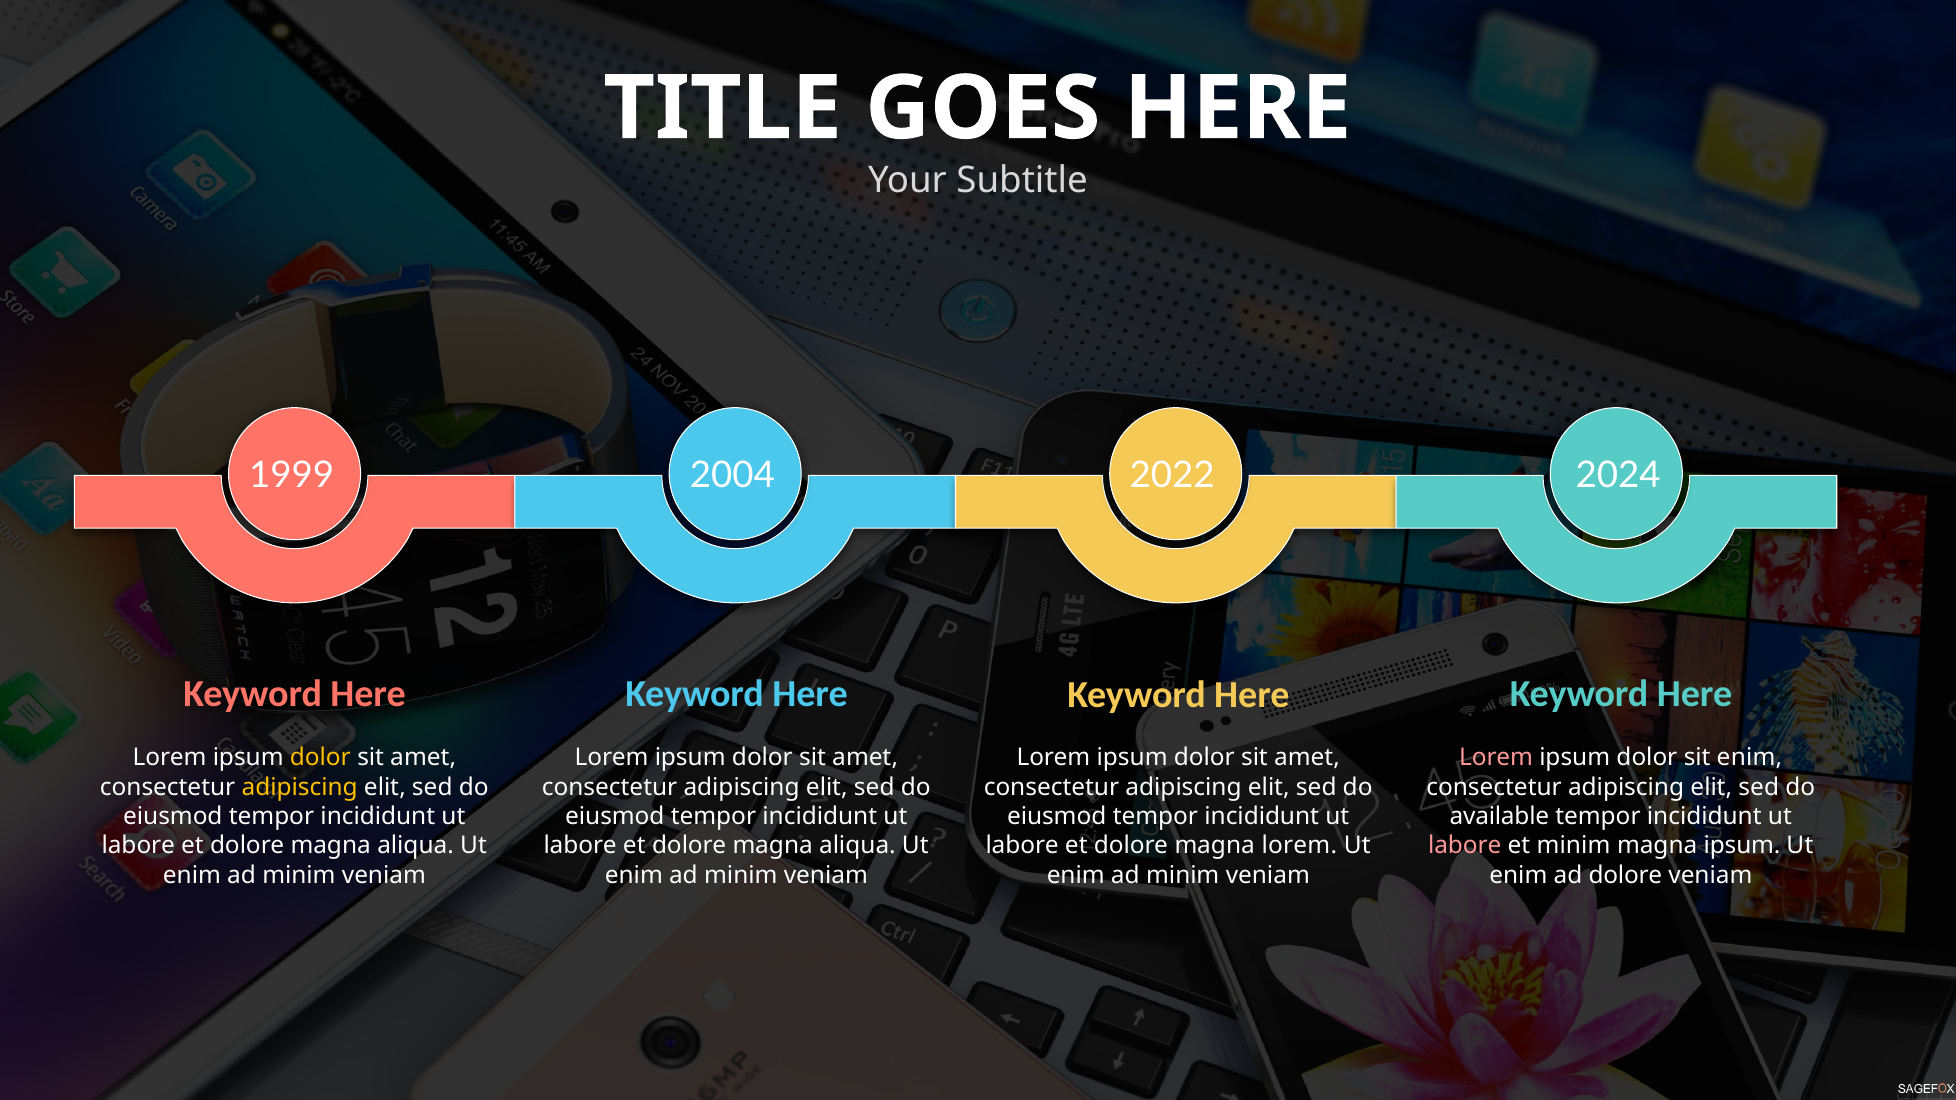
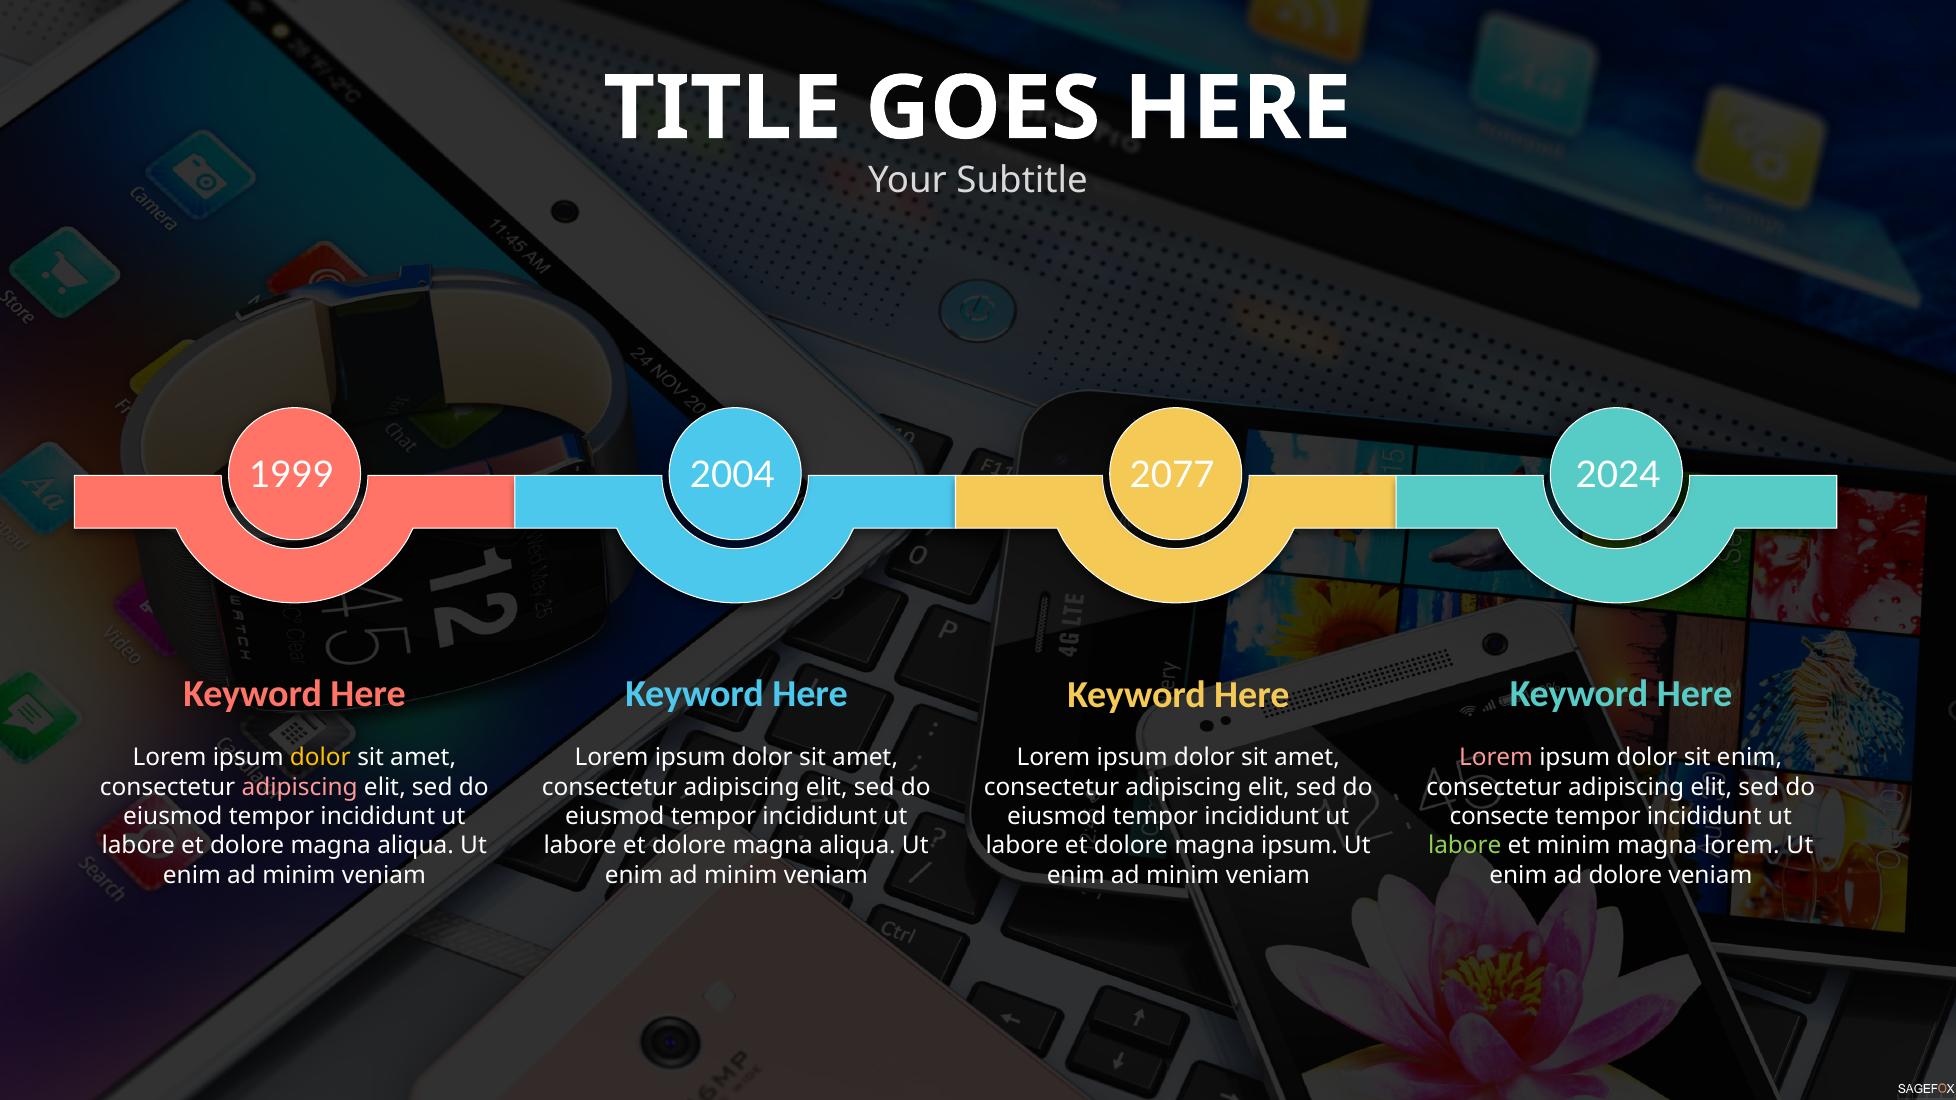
2022: 2022 -> 2077 (1172, 476)
adipiscing colour: yellow -> pink (300, 787)
available: available -> consecte (1499, 817)
labore colour: pink -> light green (1465, 846)
magna ipsum: ipsum -> lorem (1742, 846)
magna lorem: lorem -> ipsum (1300, 846)
